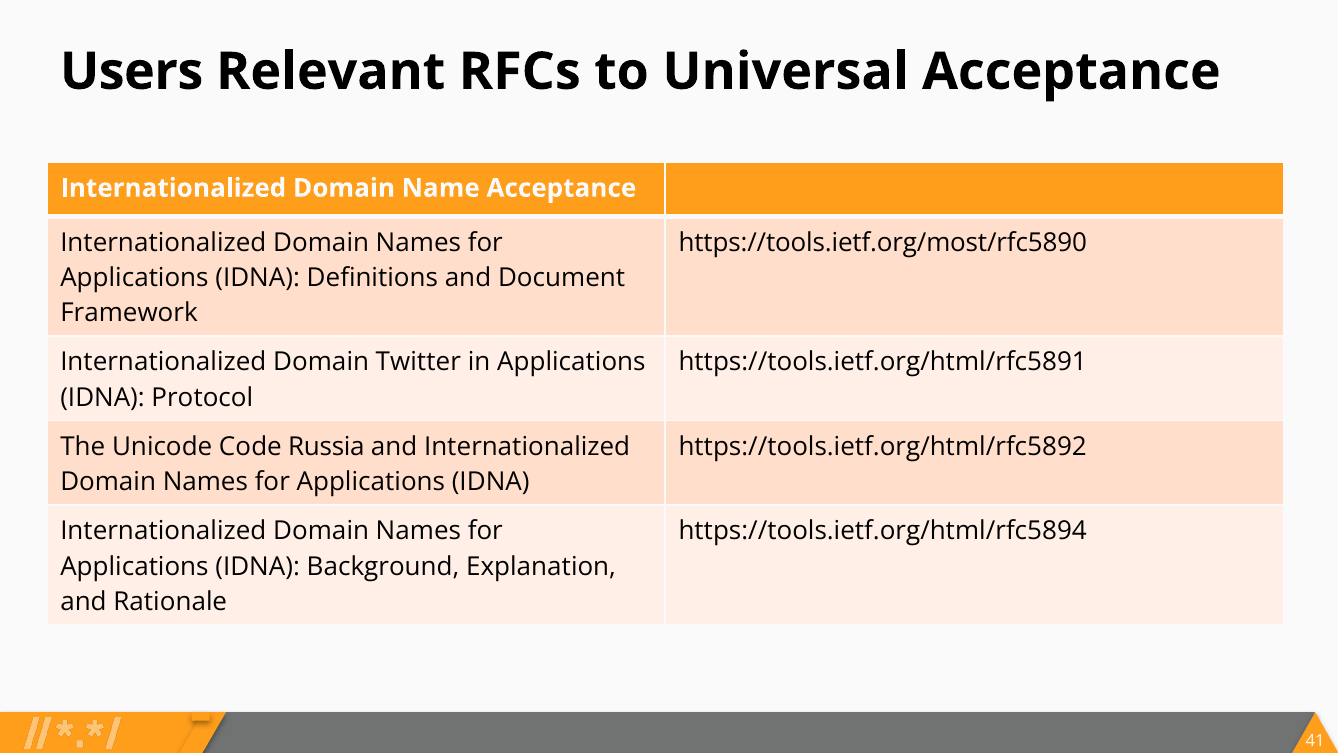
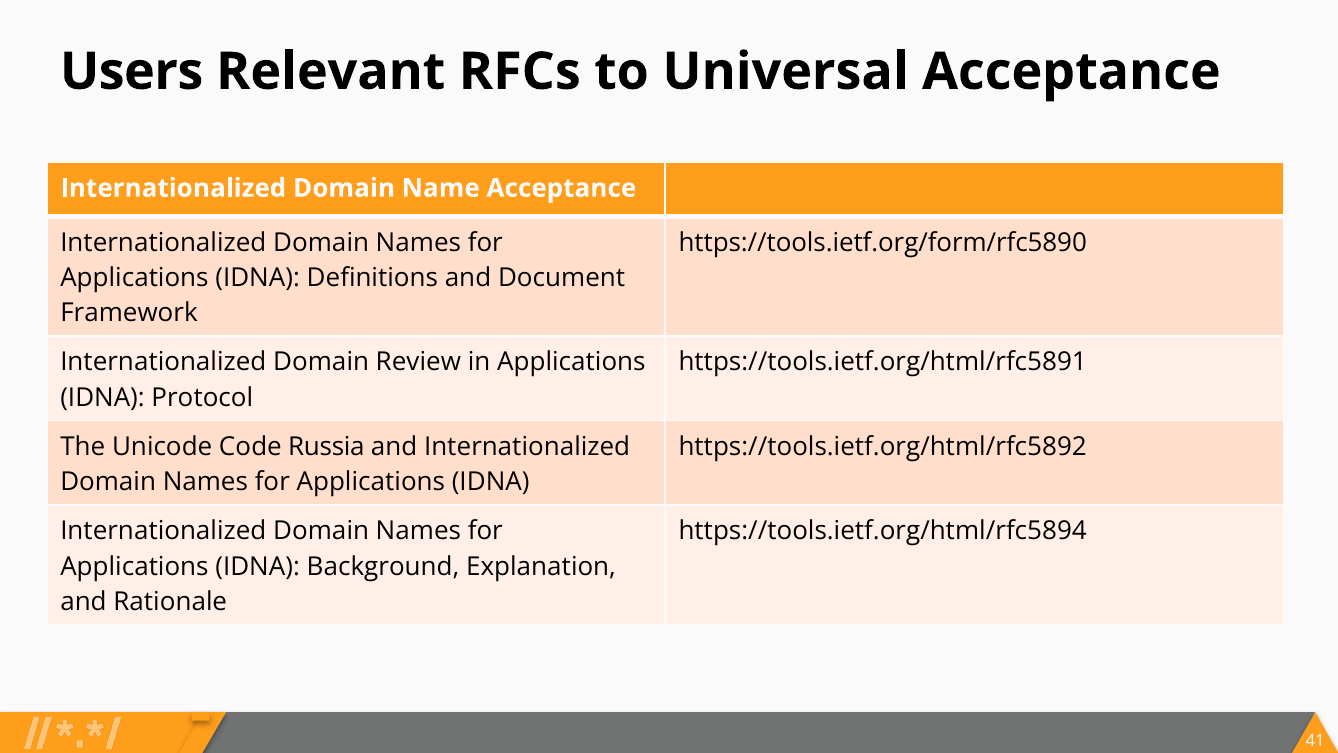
https://tools.ietf.org/most/rfc5890: https://tools.ietf.org/most/rfc5890 -> https://tools.ietf.org/form/rfc5890 (883, 242)
Twitter: Twitter -> Review (418, 362)
